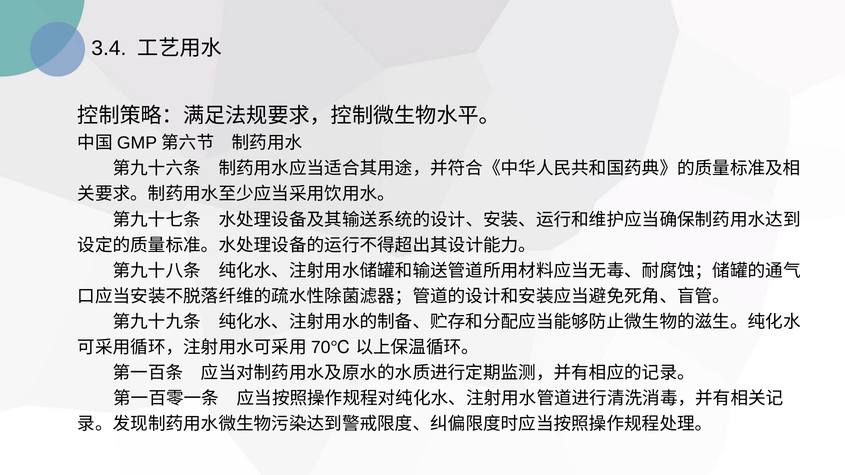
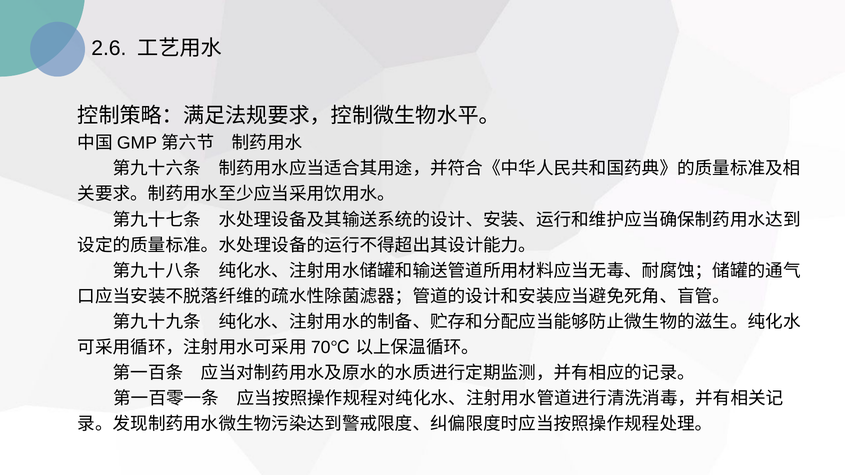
3.4: 3.4 -> 2.6 (109, 48)
